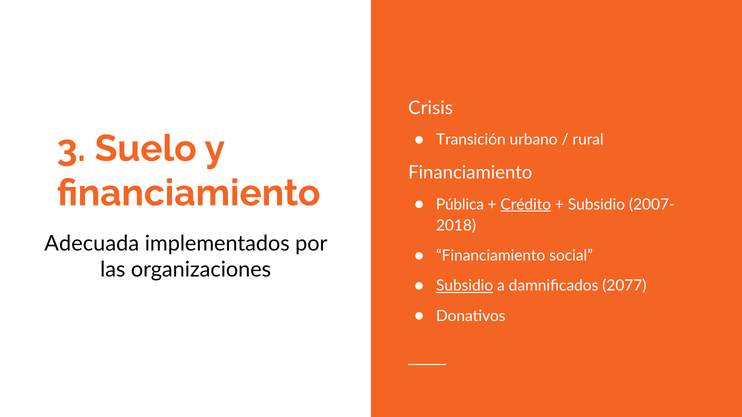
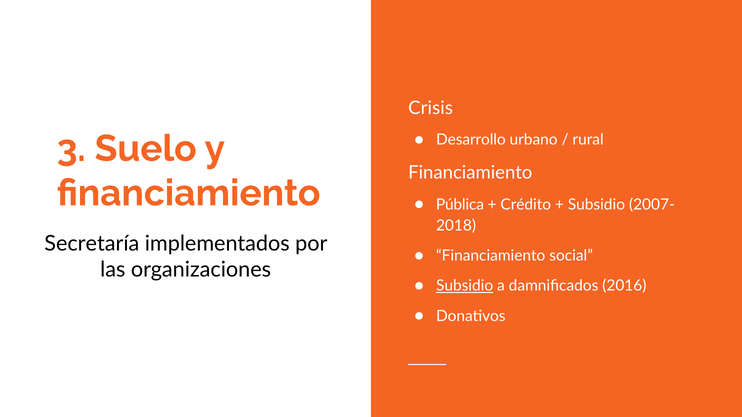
Transición: Transición -> Desarrollo (471, 140)
Crédito underline: present -> none (526, 205)
Adecuada: Adecuada -> Secretaría (92, 244)
2077: 2077 -> 2016 (624, 286)
